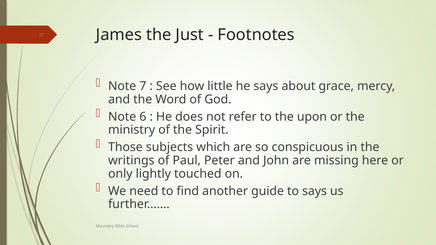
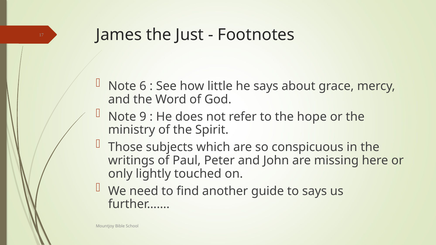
7: 7 -> 6 (143, 86)
6: 6 -> 9 (143, 117)
upon: upon -> hope (312, 117)
